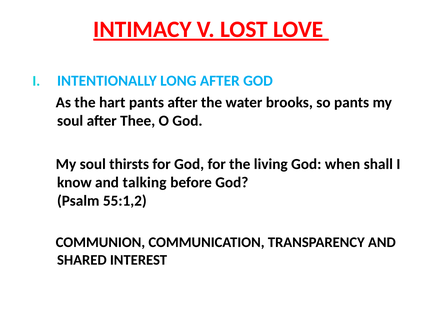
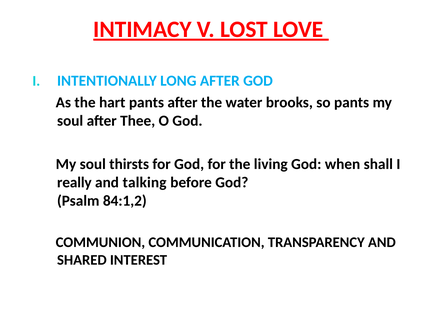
know: know -> really (74, 182)
55:1,2: 55:1,2 -> 84:1,2 (125, 200)
